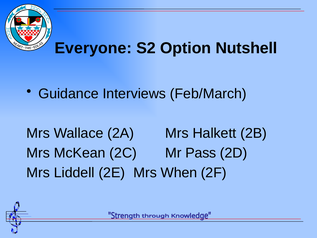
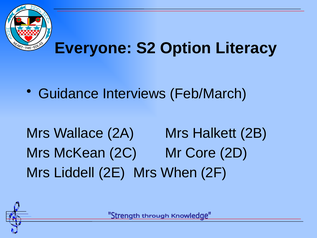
Nutshell: Nutshell -> Literacy (246, 48)
Pass: Pass -> Core (201, 153)
